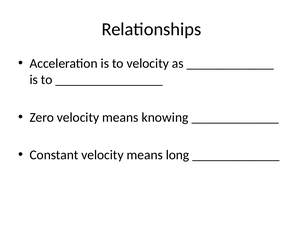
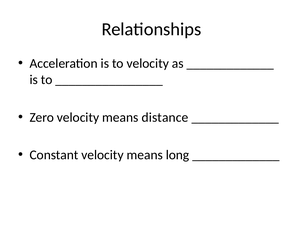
knowing: knowing -> distance (165, 117)
